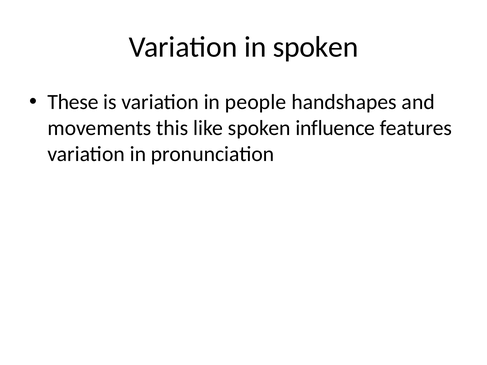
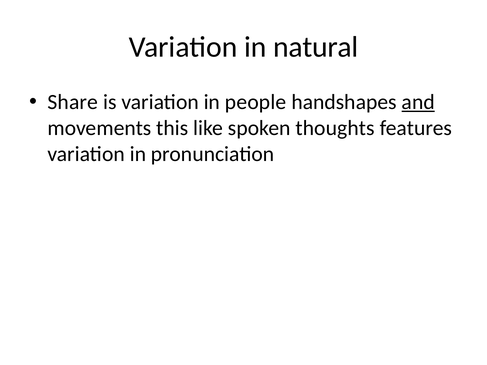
in spoken: spoken -> natural (316, 47)
These: These -> Share (73, 102)
and underline: none -> present (418, 102)
influence: influence -> thoughts (335, 128)
